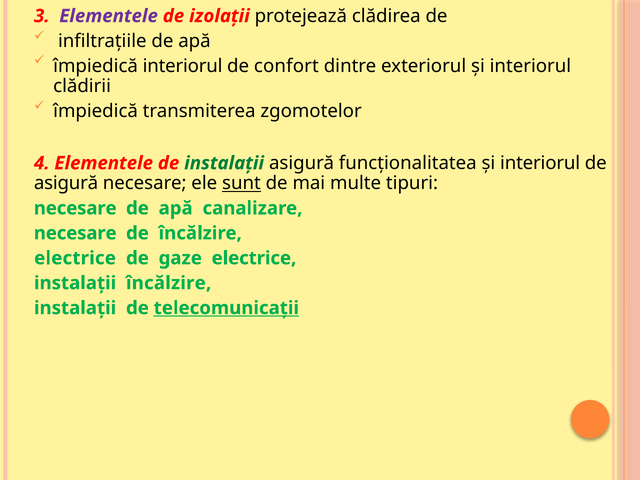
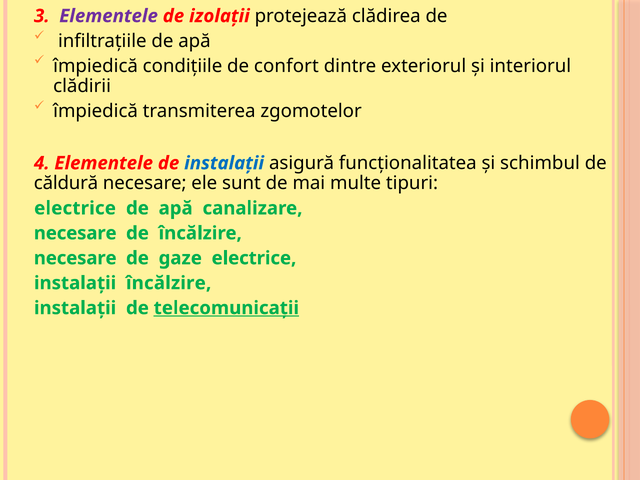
împiedică interiorul: interiorul -> condițiile (183, 66)
instalații colour: green -> blue (224, 163)
funcționalitatea și interiorul: interiorul -> schimbul (540, 163)
asigură: asigură -> căldură (66, 183)
sunt underline: present -> none (241, 183)
necesare: necesare -> electrice (75, 208)
electrice: electrice -> necesare (75, 258)
